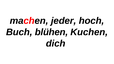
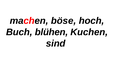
jeder: jeder -> böse (64, 21)
dich: dich -> sind (56, 44)
